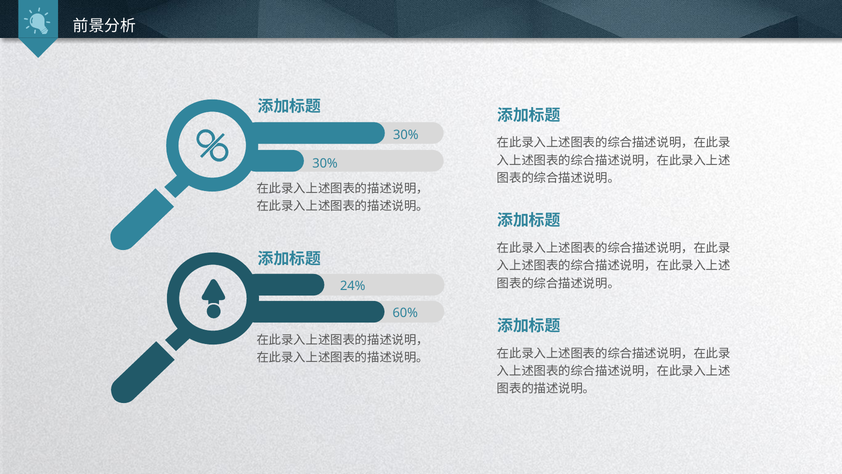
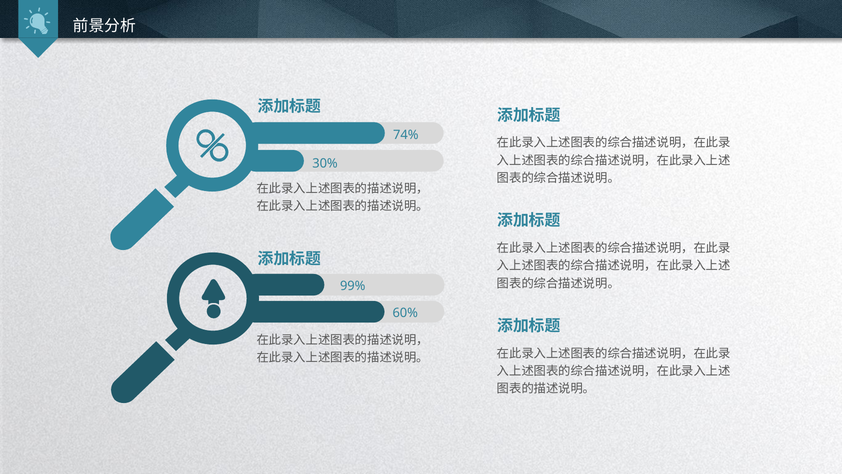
30%: 30% -> 74% (406, 135)
24%: 24% -> 99% (353, 286)
